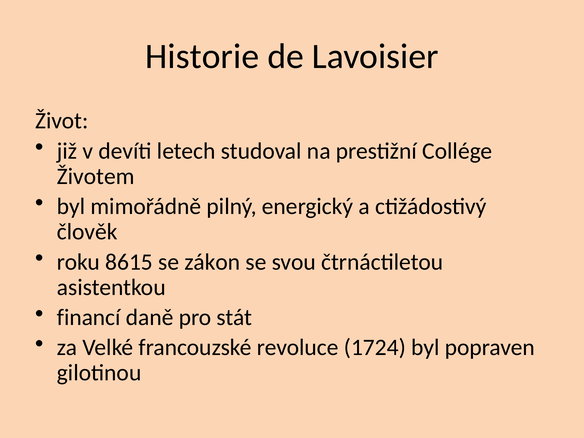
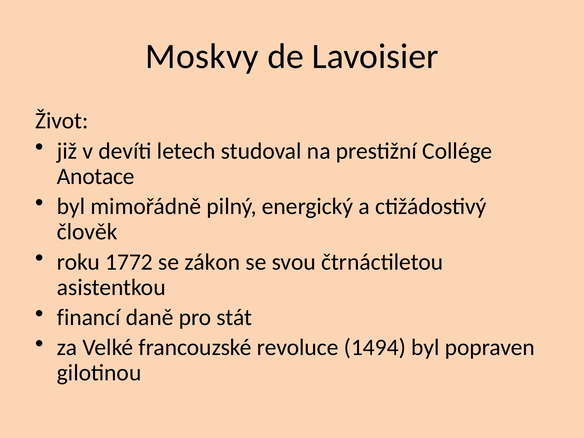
Historie: Historie -> Moskvy (202, 57)
Životem: Životem -> Anotace (96, 176)
8615: 8615 -> 1772 (129, 262)
1724: 1724 -> 1494 (375, 347)
